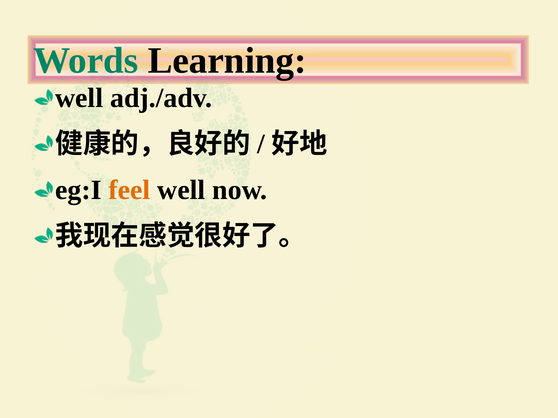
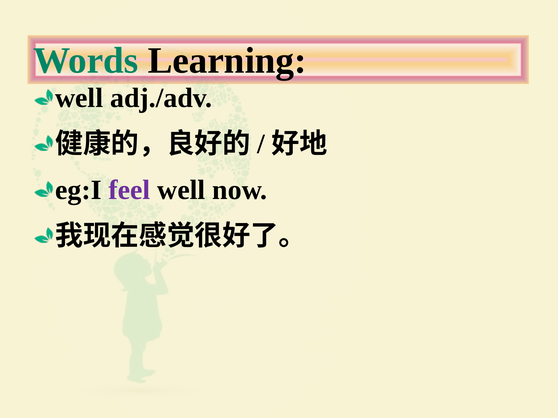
feel colour: orange -> purple (129, 190)
